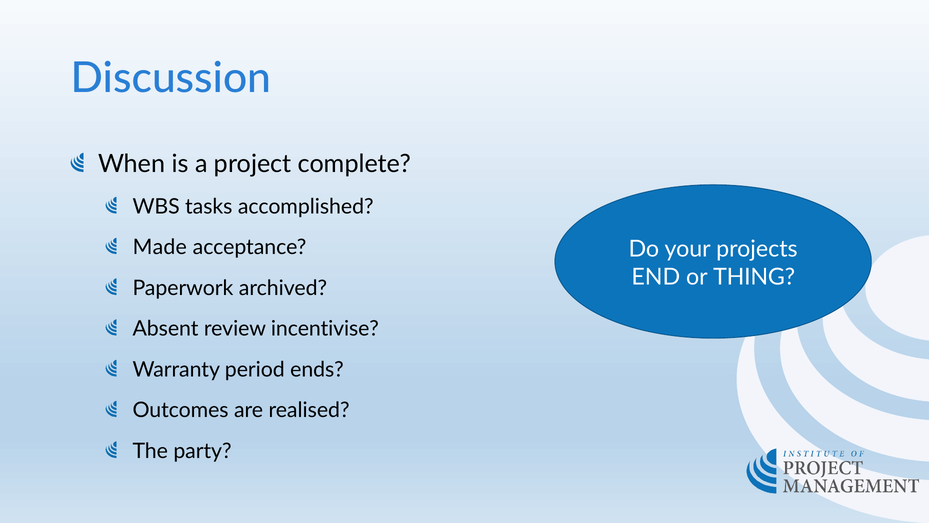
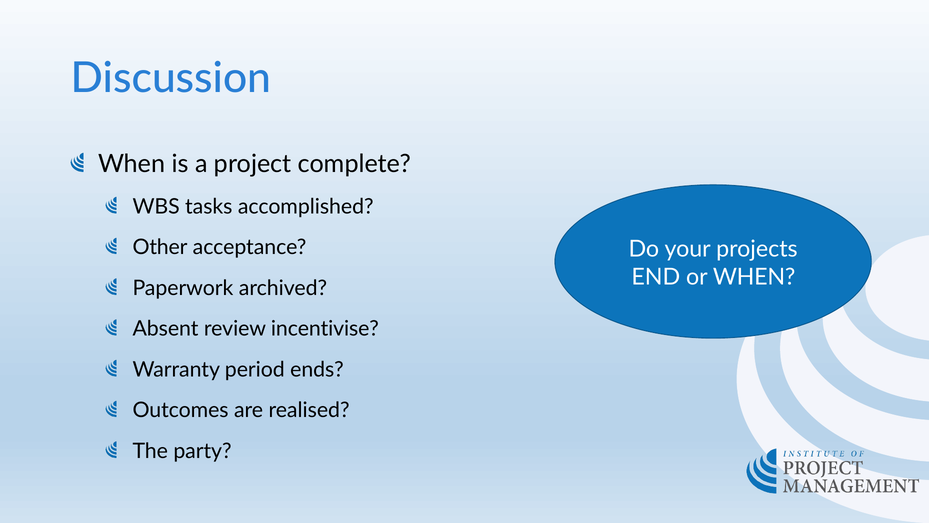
Made: Made -> Other (160, 247)
or THING: THING -> WHEN (754, 277)
